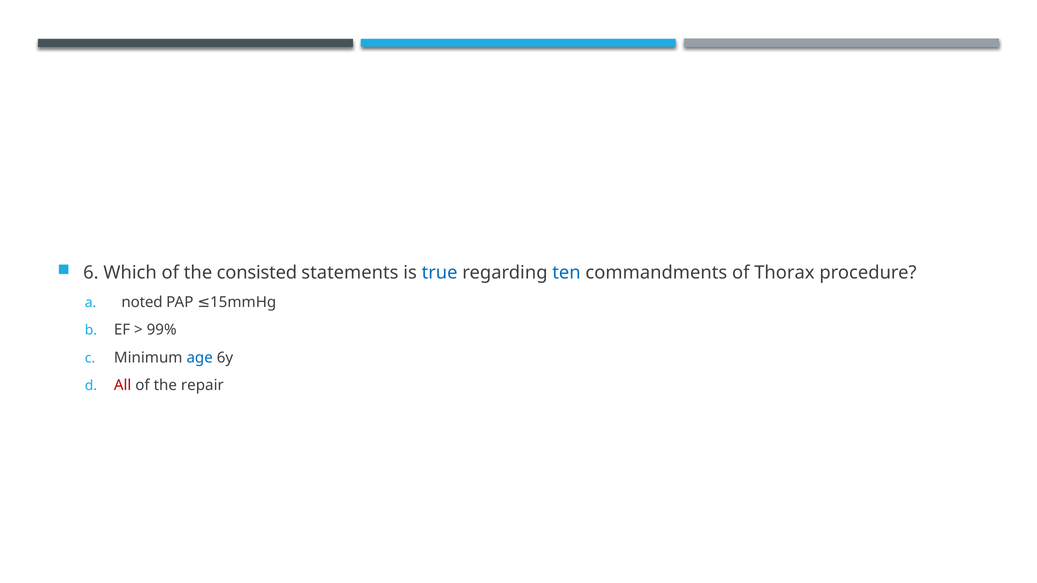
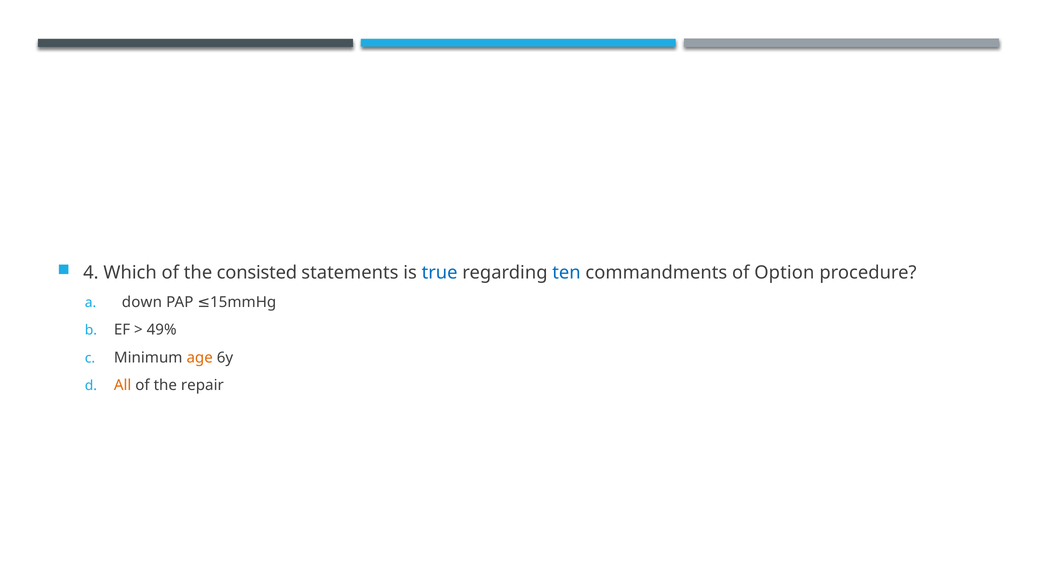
6: 6 -> 4 (91, 273)
Thorax: Thorax -> Option (784, 273)
noted: noted -> down (142, 302)
99%: 99% -> 49% (162, 330)
age colour: blue -> orange (200, 358)
All colour: red -> orange (123, 385)
